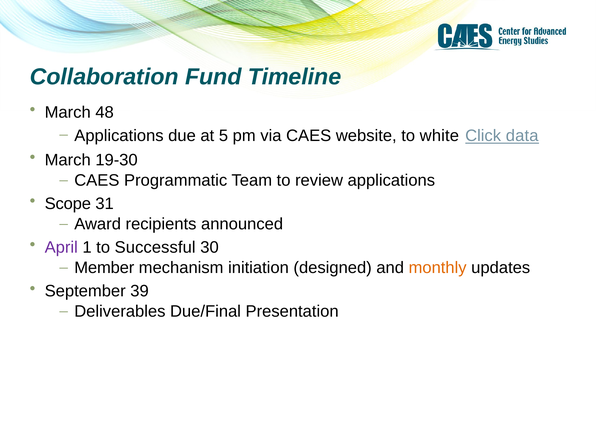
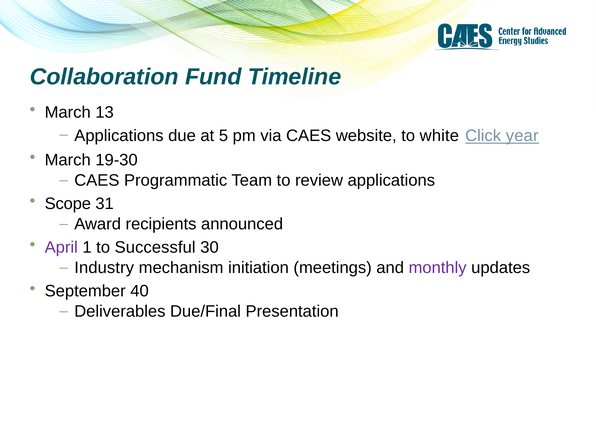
48: 48 -> 13 (105, 112)
data: data -> year (522, 136)
Member: Member -> Industry (104, 268)
designed: designed -> meetings (333, 268)
monthly colour: orange -> purple (438, 268)
39: 39 -> 40 (140, 291)
